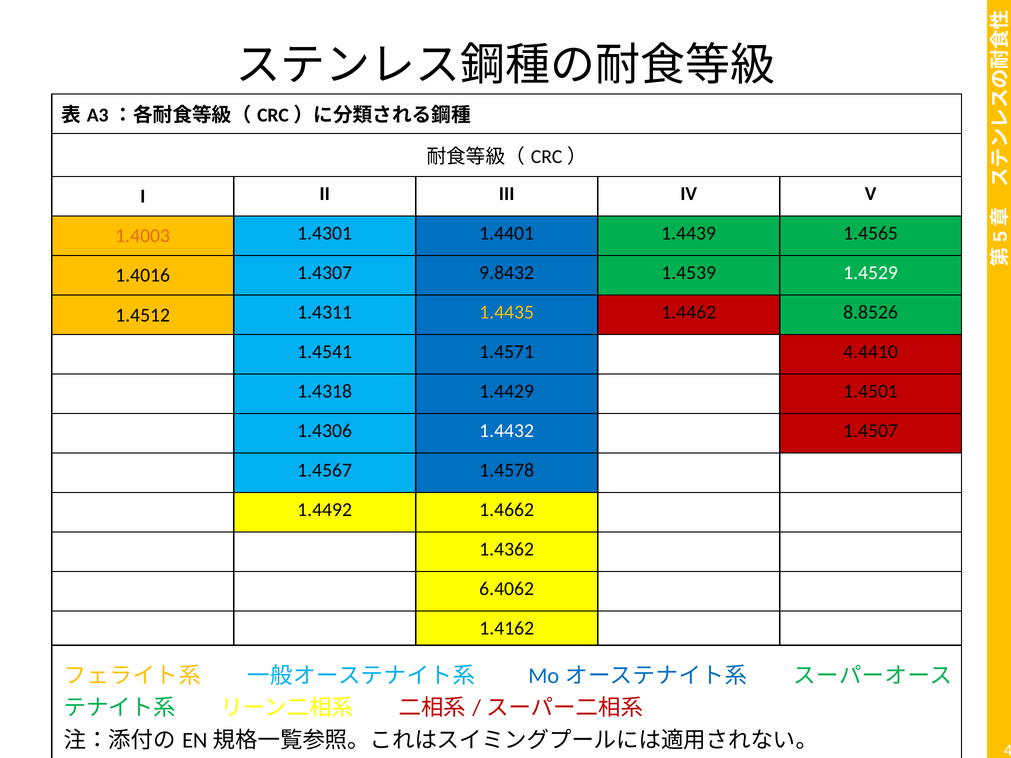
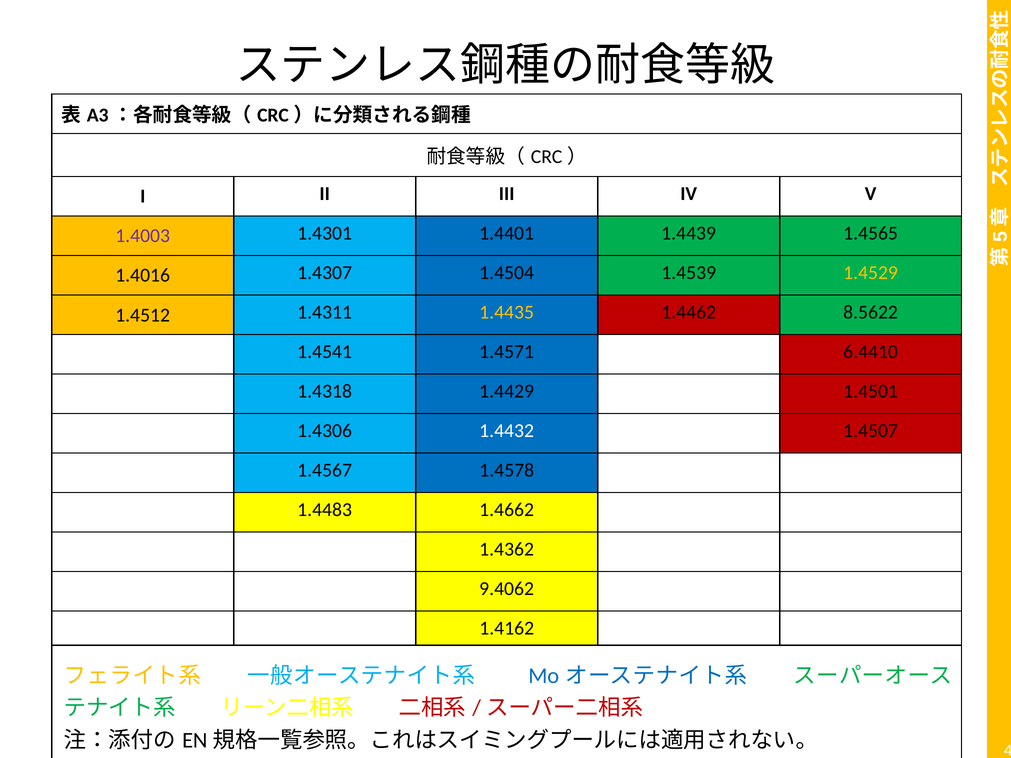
1.4003 colour: orange -> purple (143, 236)
9.8432: 9.8432 -> 1.4504 (507, 273)
1.4529 colour: white -> yellow (871, 273)
8.8526: 8.8526 -> 8.5622 (871, 312)
4.4410: 4.4410 -> 6.4410 (871, 352)
1.4492: 1.4492 -> 1.4483 (325, 510)
6.4062: 6.4062 -> 9.4062 (507, 589)
